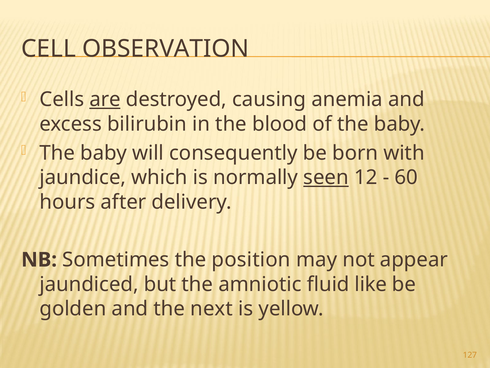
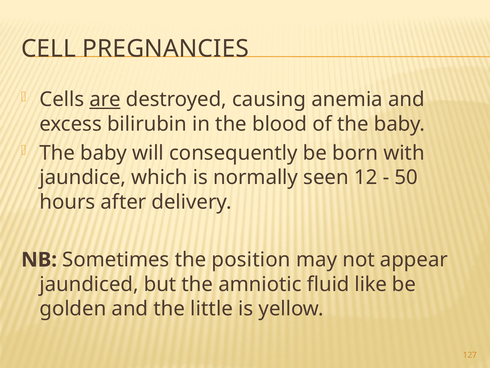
OBSERVATION: OBSERVATION -> PREGNANCIES (166, 49)
seen underline: present -> none (326, 177)
60: 60 -> 50 (406, 177)
next: next -> little (212, 308)
